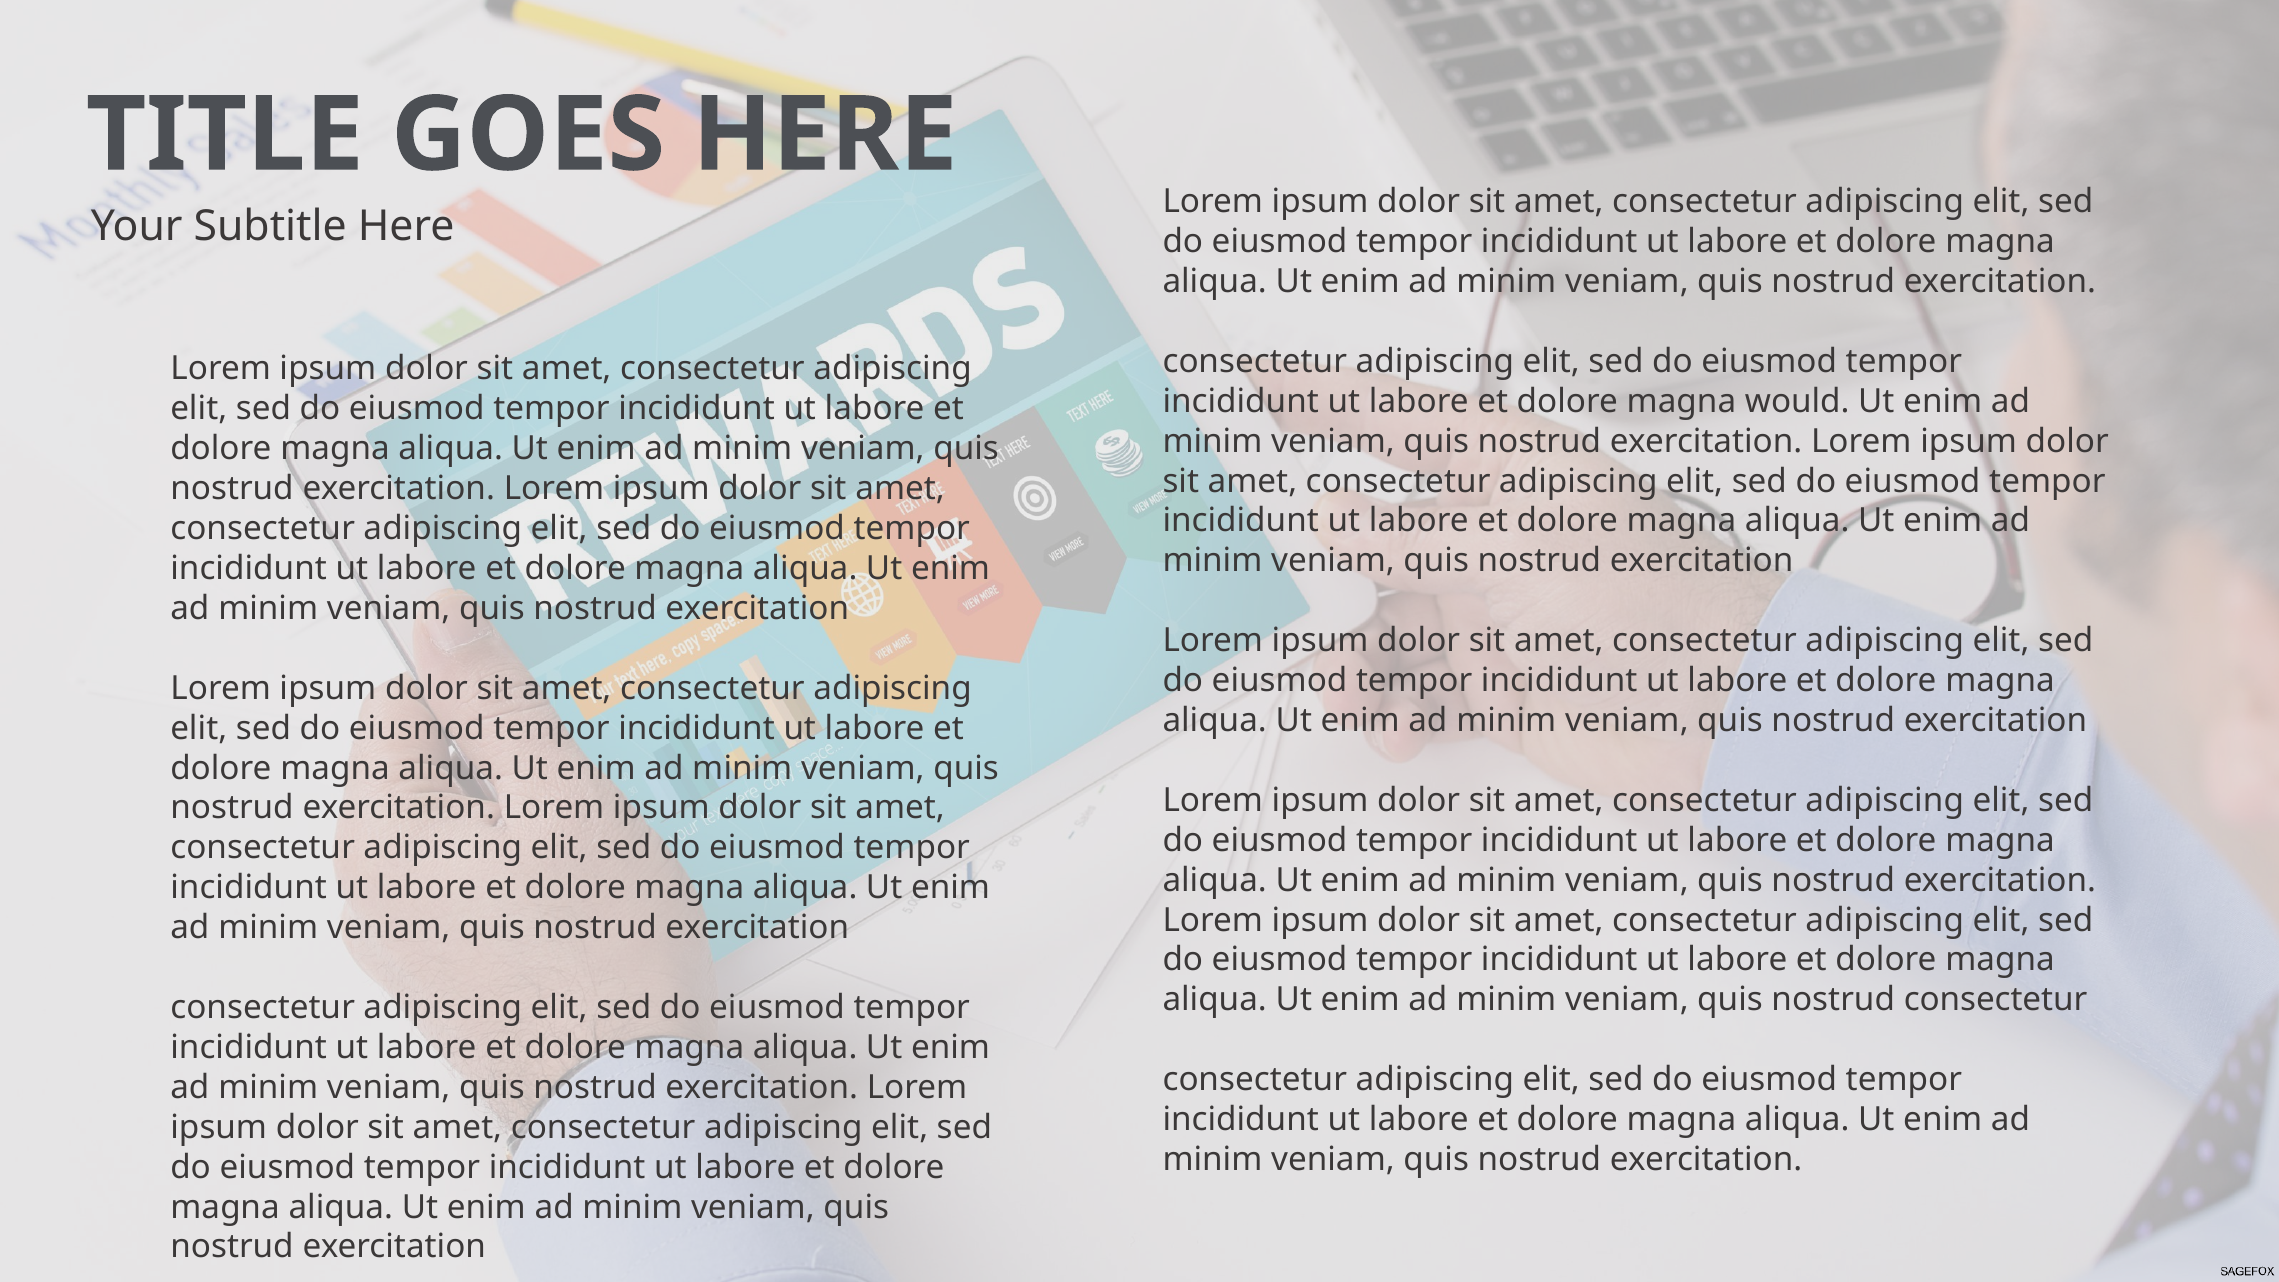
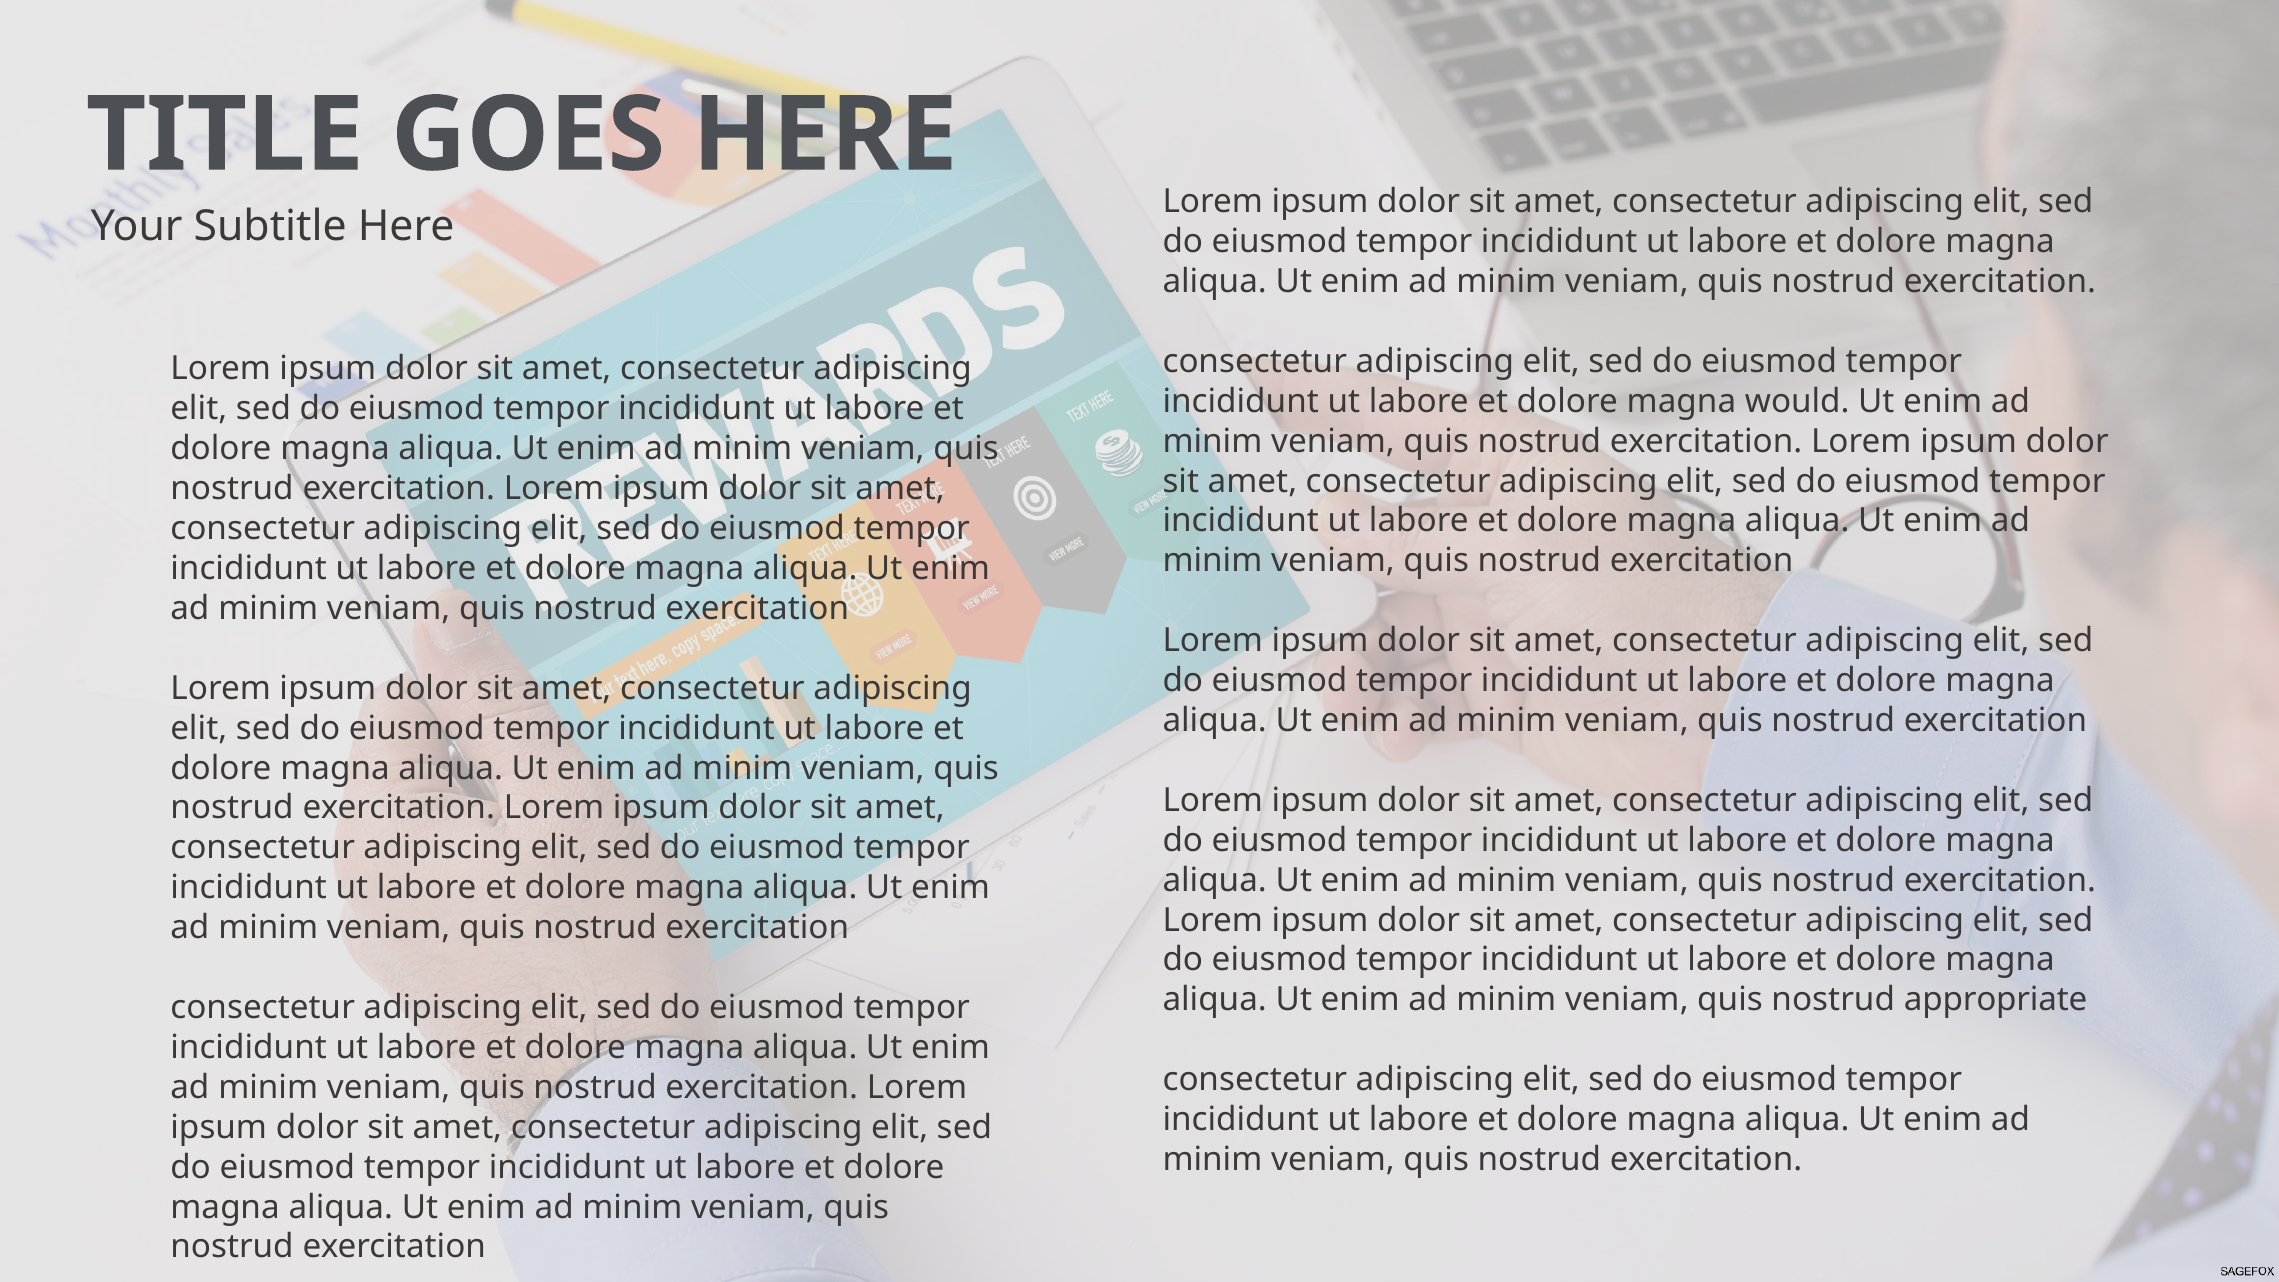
nostrud consectetur: consectetur -> appropriate (1996, 1000)
